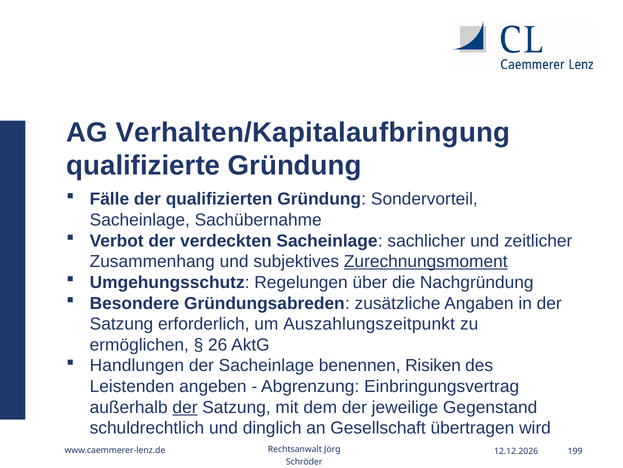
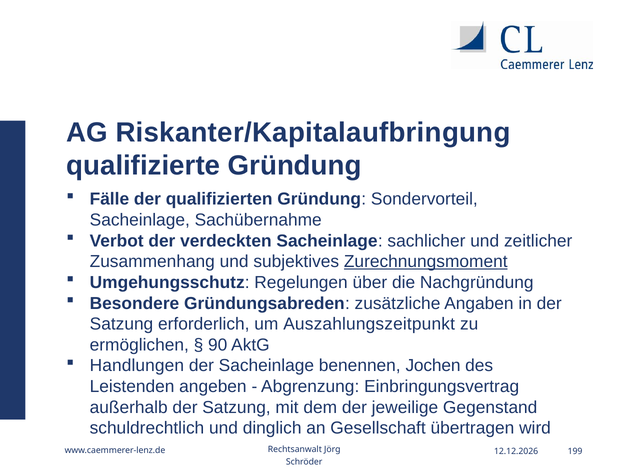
Verhalten/Kapitalaufbringung: Verhalten/Kapitalaufbringung -> Riskanter/Kapitalaufbringung (313, 132)
26: 26 -> 90 (218, 344)
Risiken: Risiken -> Jochen (433, 365)
der underline: present -> none (185, 407)
